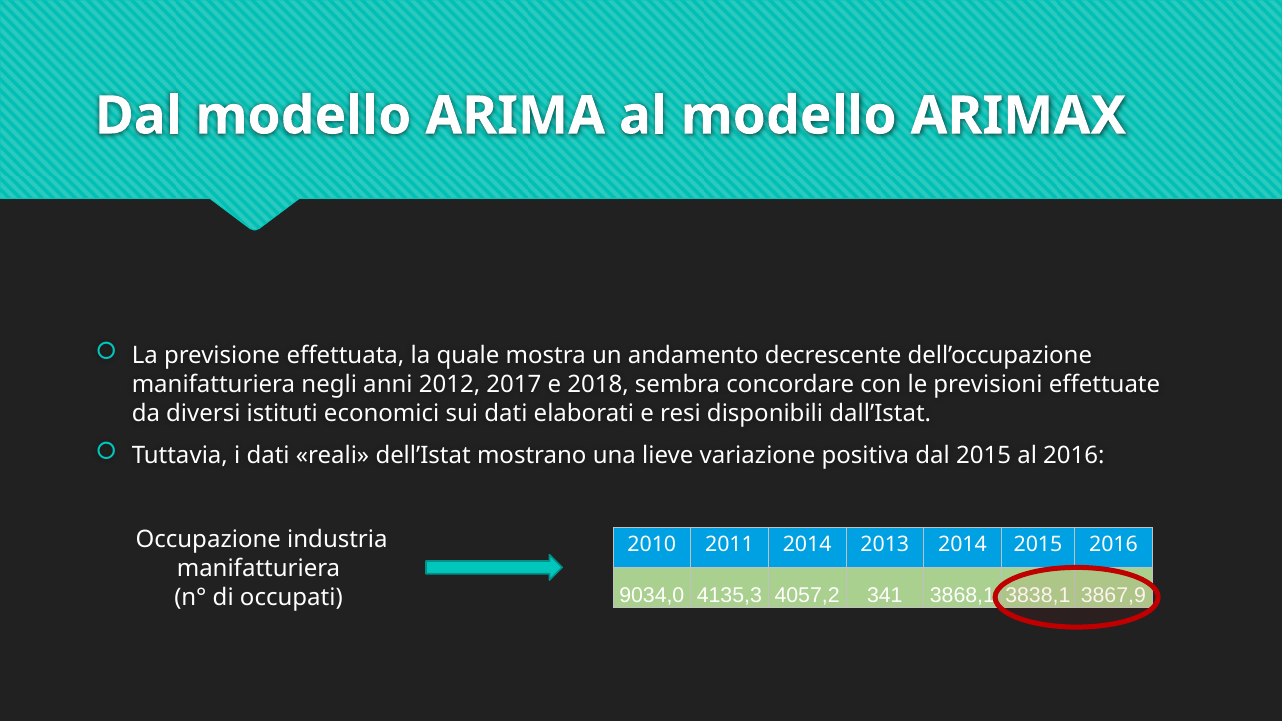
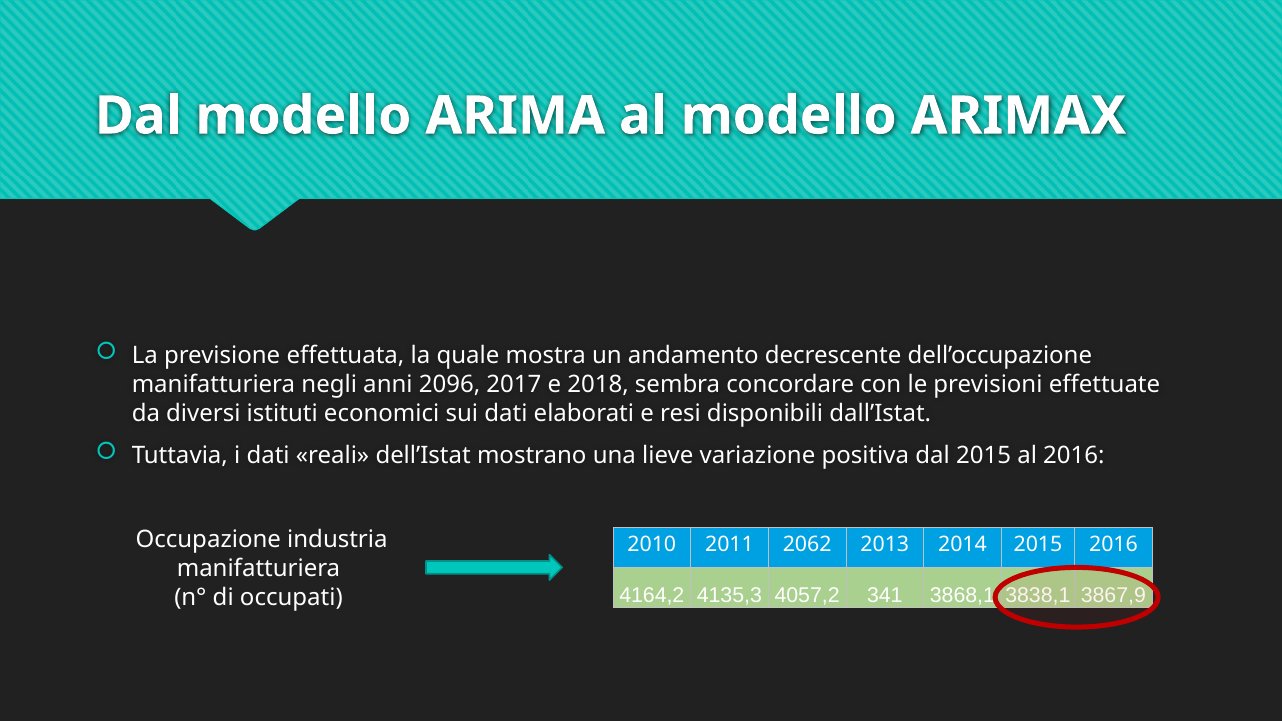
2012: 2012 -> 2096 (450, 385)
2011 2014: 2014 -> 2062 (807, 544)
9034,0: 9034,0 -> 4164,2 (652, 596)
